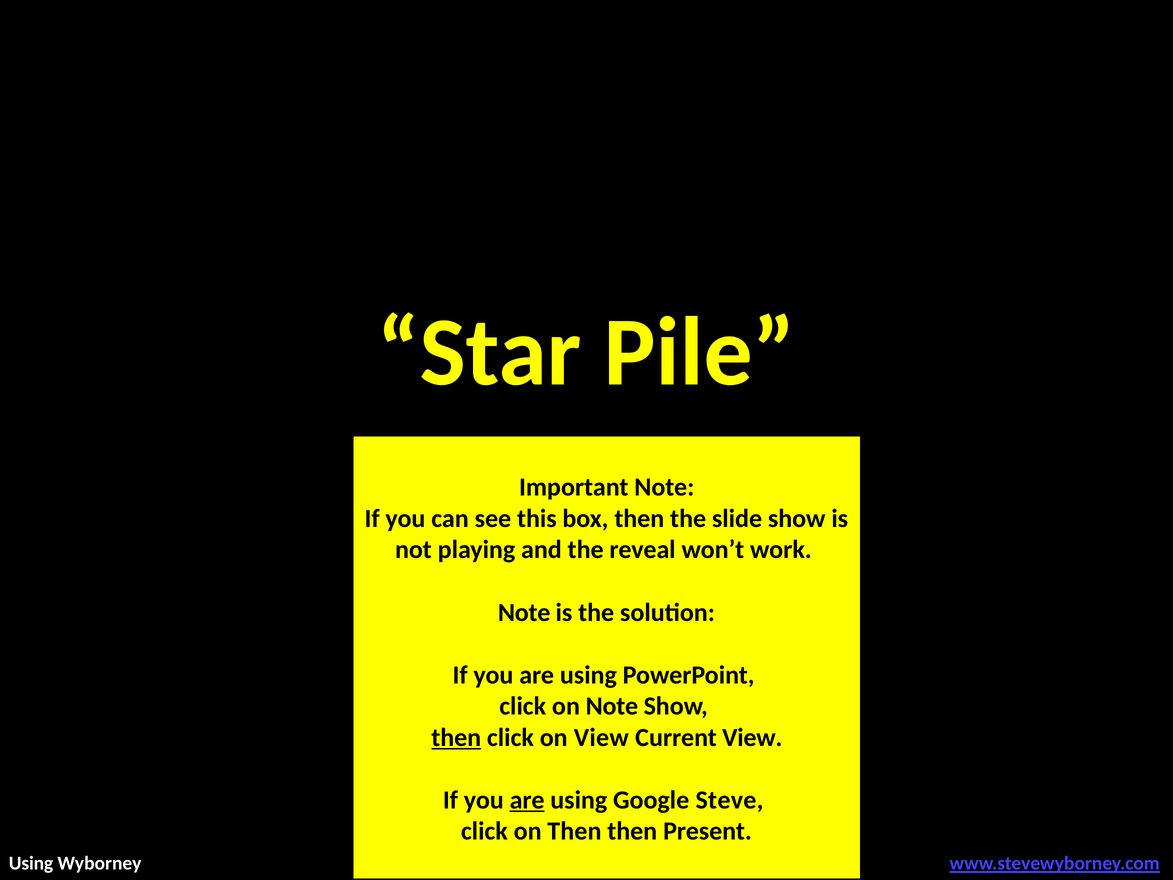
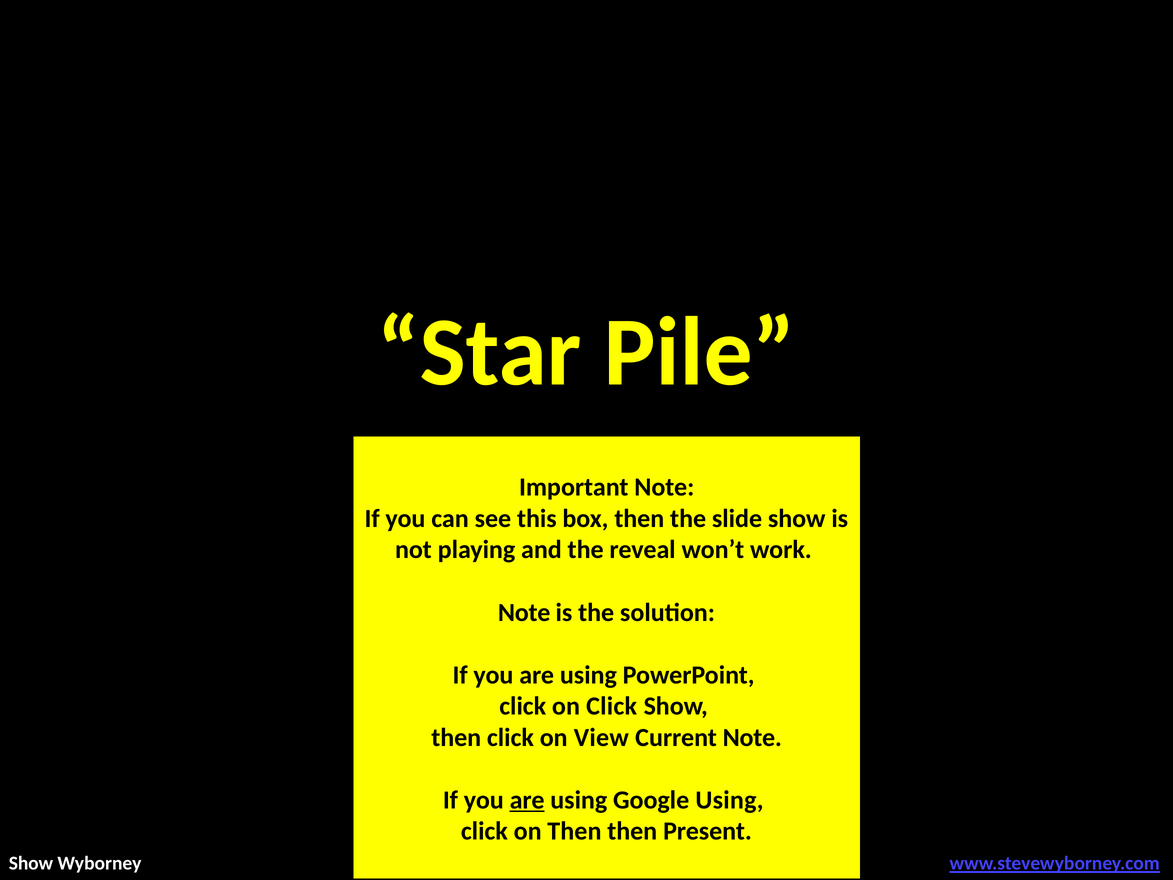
on Note: Note -> Click (612, 706)
then underline: present -> none (456, 737)
Current View: View -> Note (752, 737)
Google Steve: Steve -> Using (729, 800)
Using: Using -> Show (31, 863)
